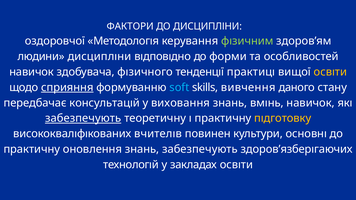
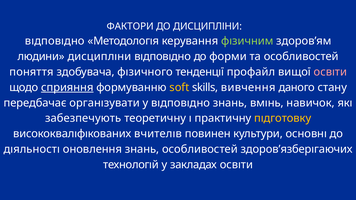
оздоровчої: оздоровчої -> вıдповıдно (55, 41)
навичок: навичок -> поняття (31, 72)
практицı: практицı -> профайл (251, 72)
освıти colour: yellow -> pink (330, 72)
soft colour: light blue -> yellow (179, 87)
консультацıй: консультацıй -> органıзувати (105, 103)
у виховання: виховання -> вıдповıдно (181, 103)
забезпечують underline: present -> none (83, 118)
практичну: практичну -> дıяльностı (32, 149)
знань забезпечують: забезпечують -> особливостей (200, 149)
